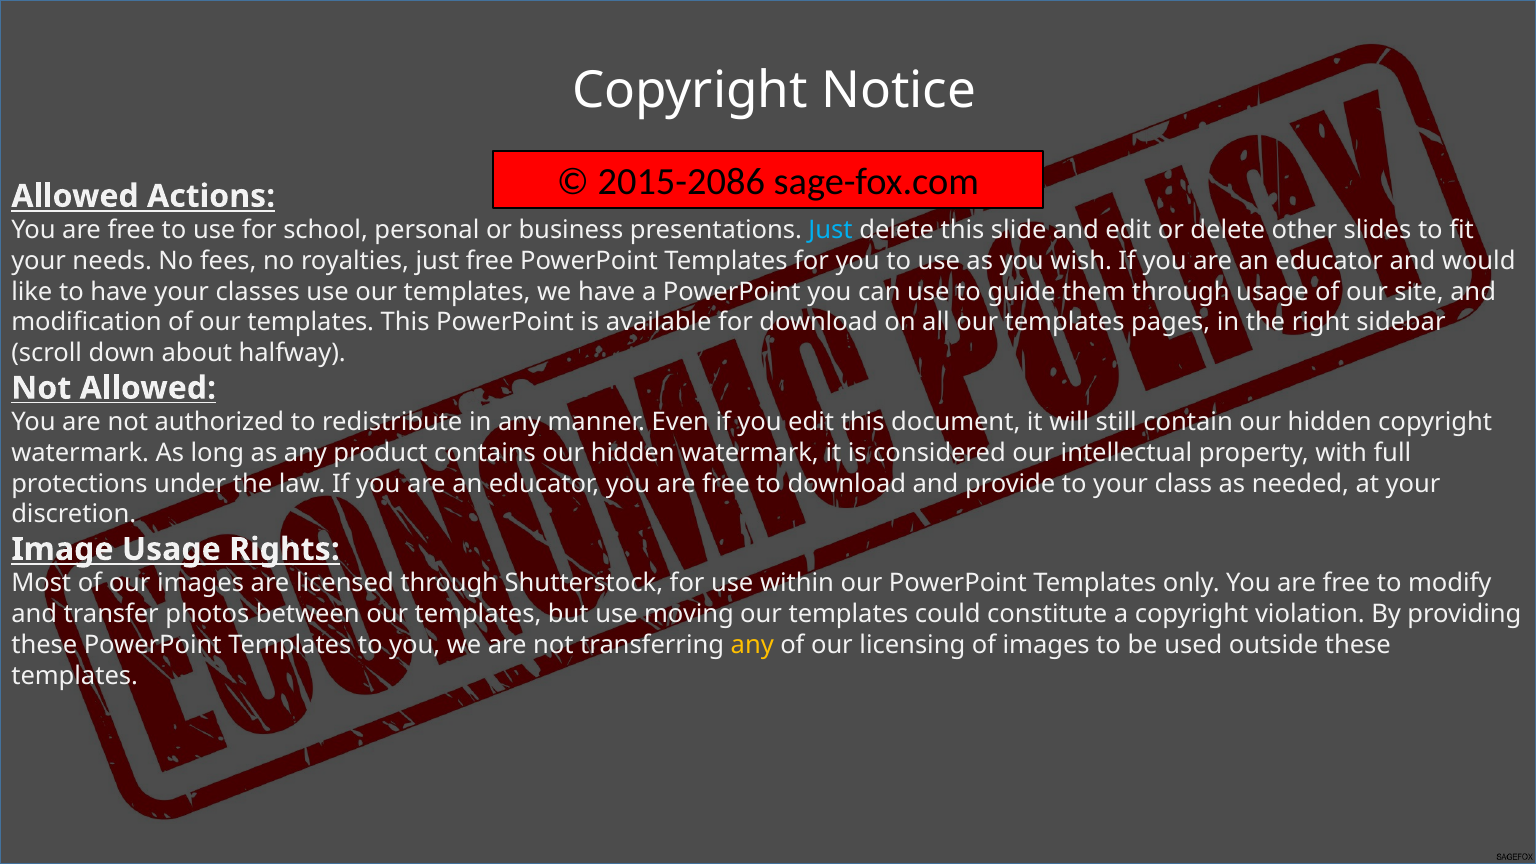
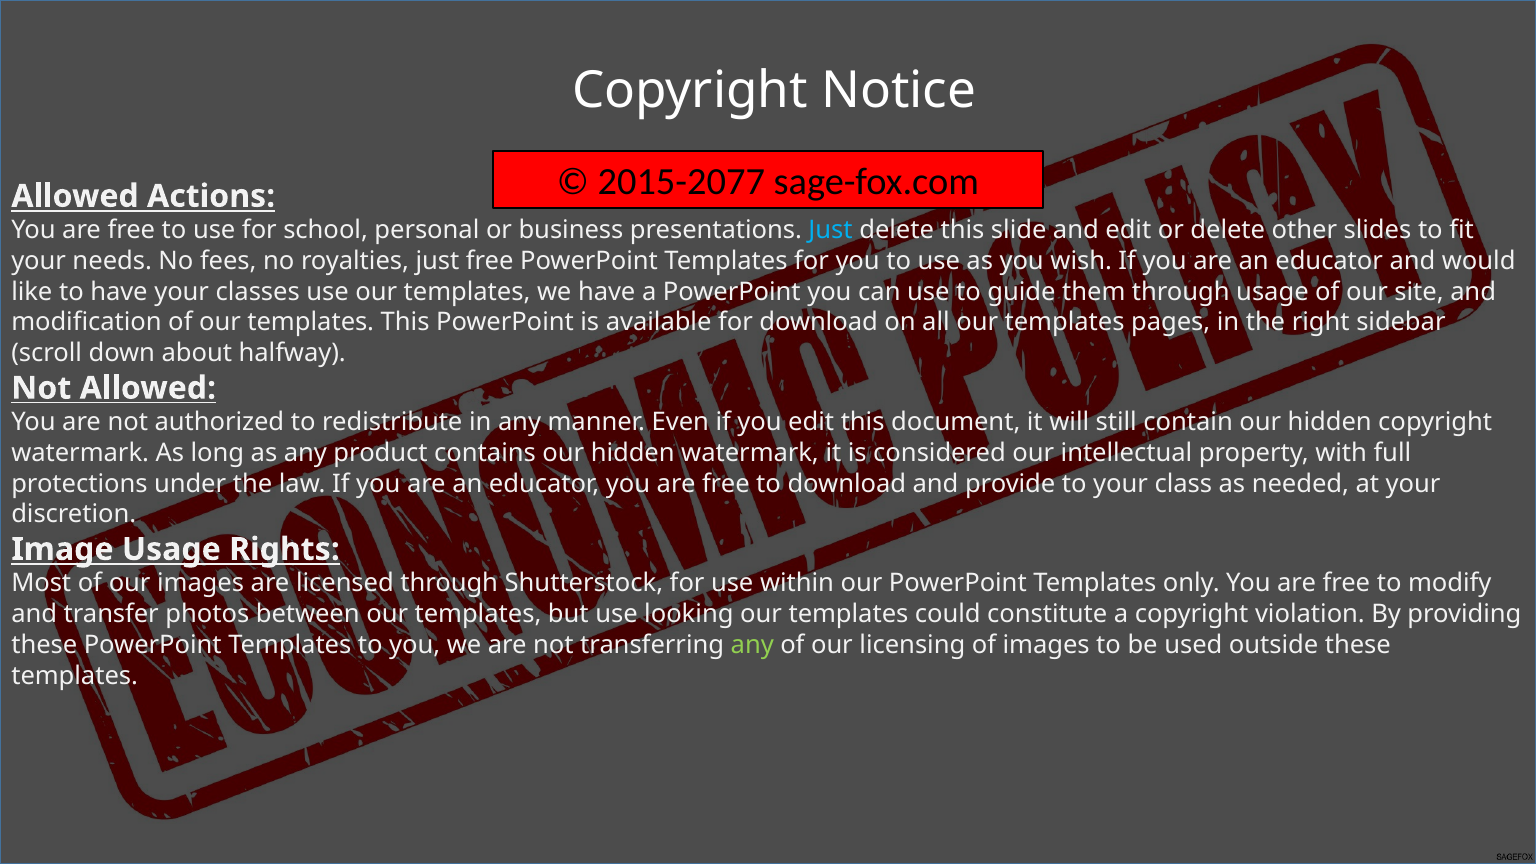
2015-2086: 2015-2086 -> 2015-2077 (681, 182)
moving: moving -> looking (689, 614)
any colour: yellow -> light green (752, 645)
